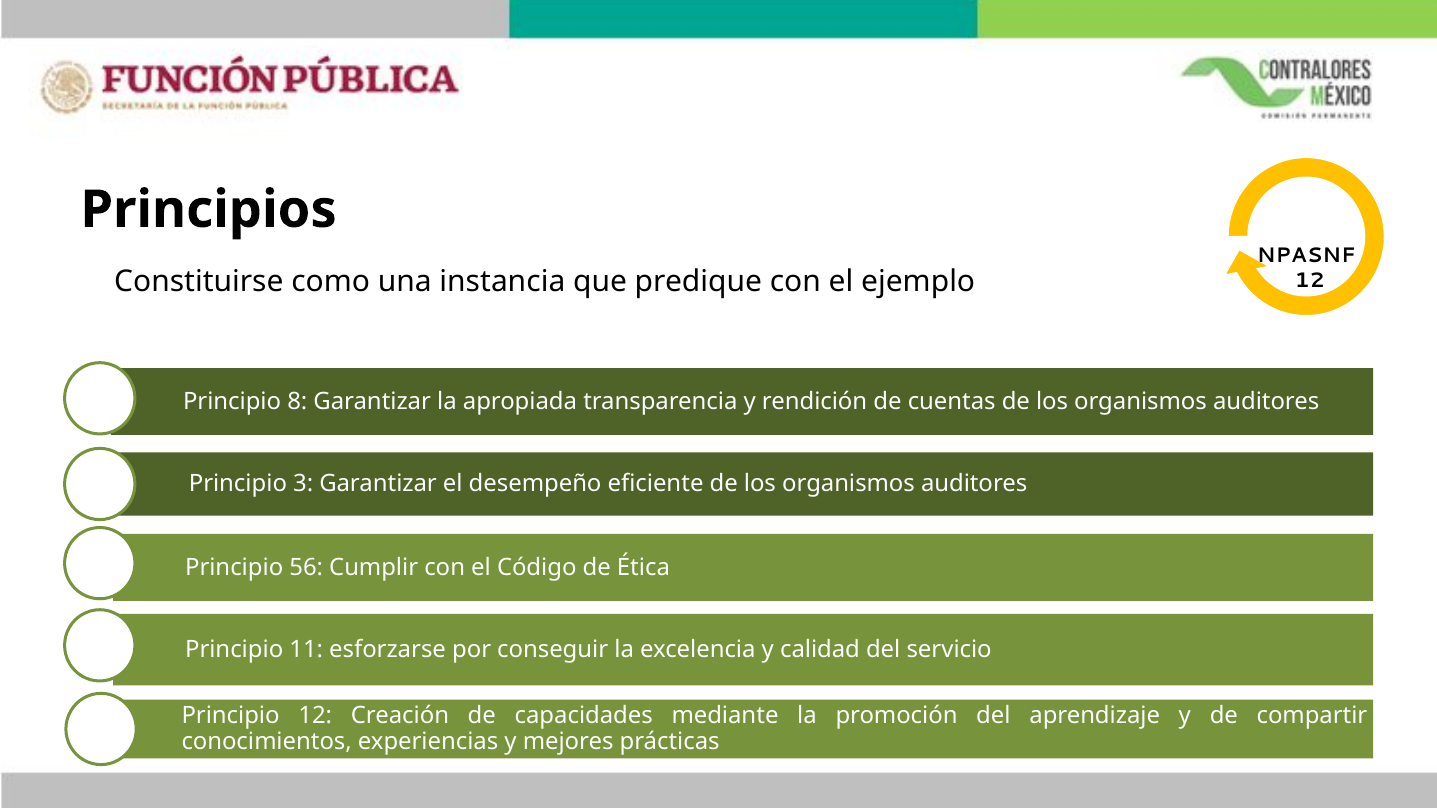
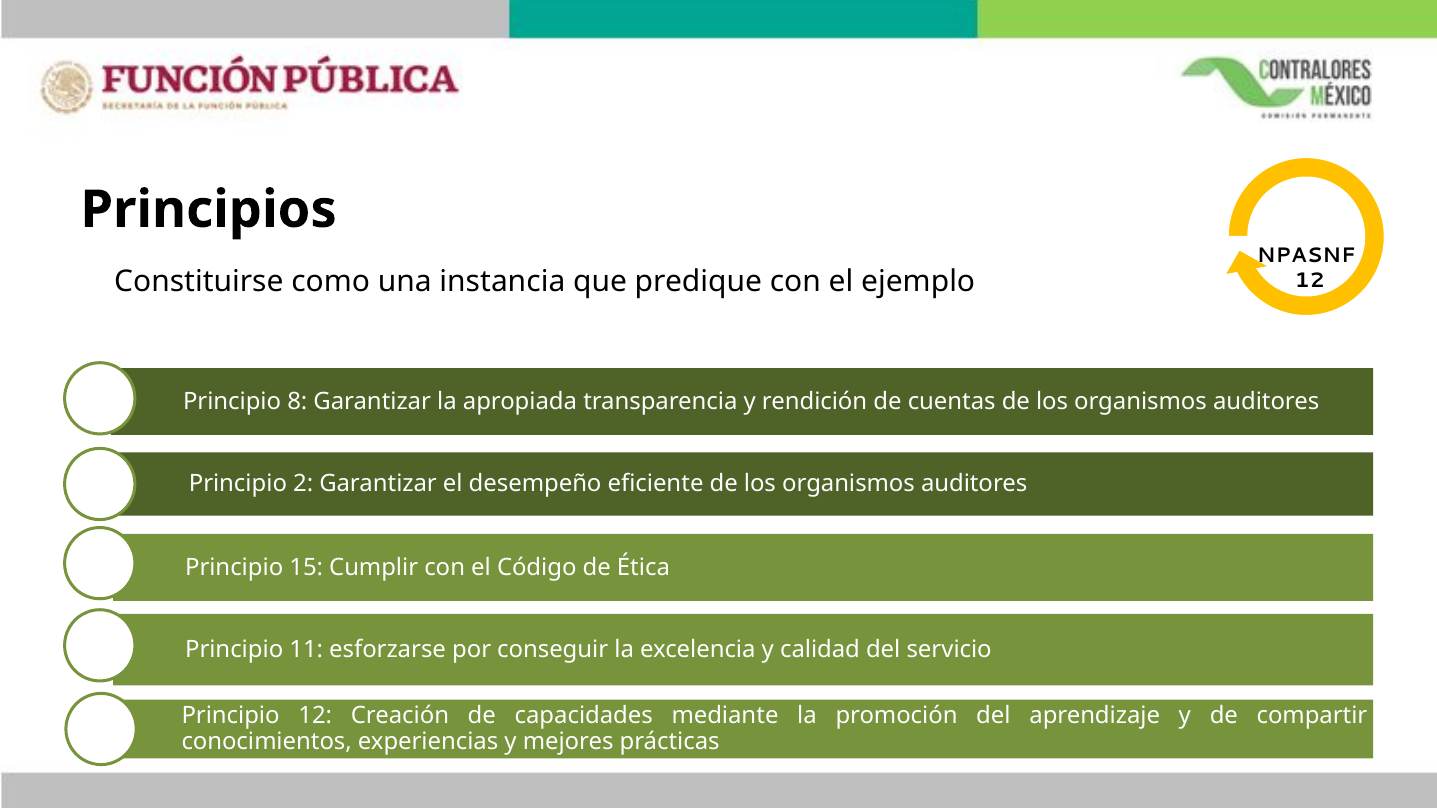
3: 3 -> 2 (303, 484)
56: 56 -> 15 (306, 568)
